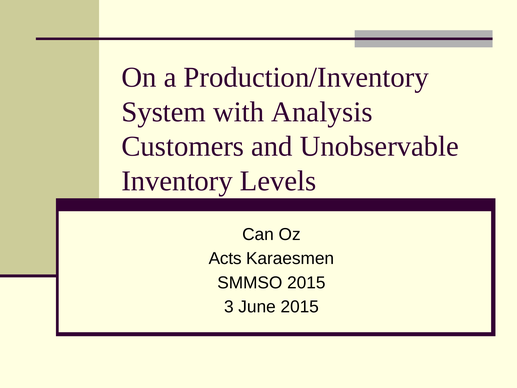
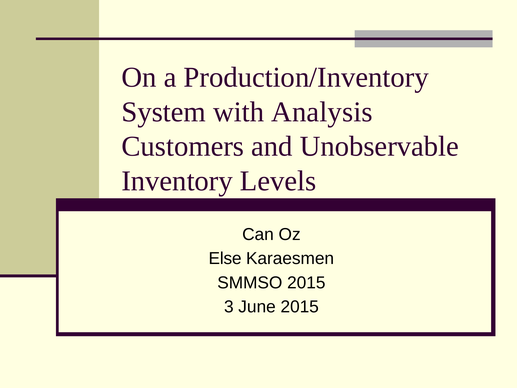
Acts: Acts -> Else (225, 258)
